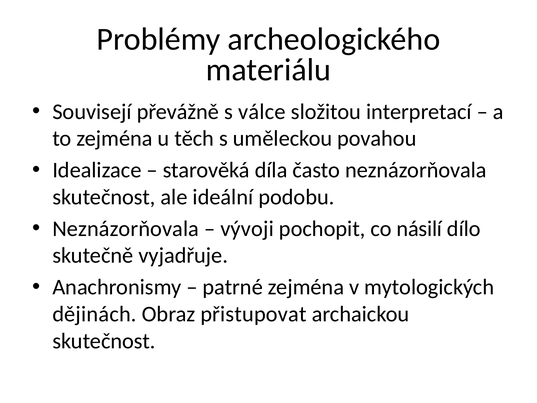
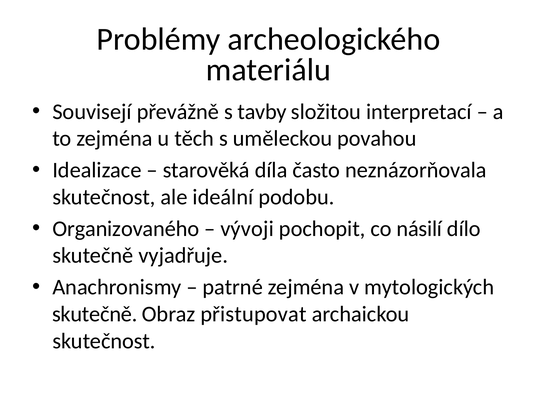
válce: válce -> tavby (262, 112)
Neznázorňovala: Neznázorňovala -> Organizovaného (126, 229)
dějinách: dějinách -> skutečně (95, 314)
